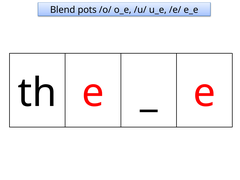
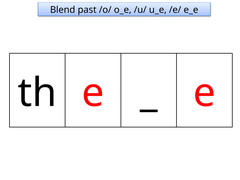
pots: pots -> past (87, 10)
